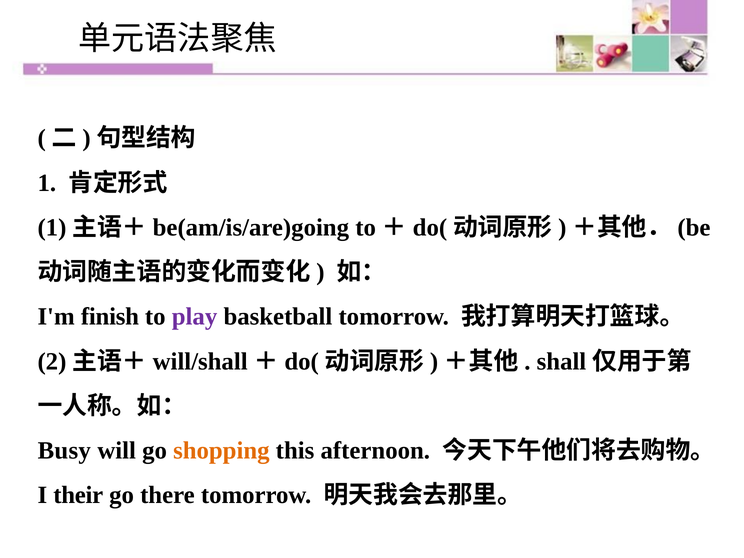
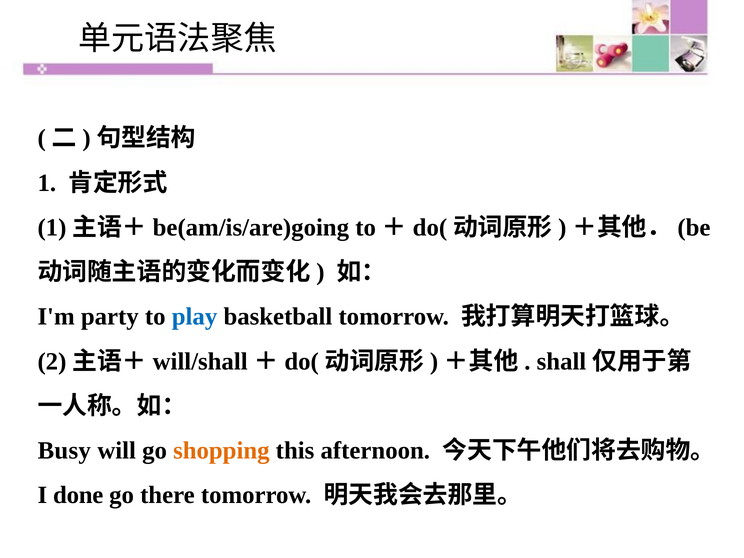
finish: finish -> party (110, 317)
play colour: purple -> blue (195, 317)
their: their -> done (78, 495)
